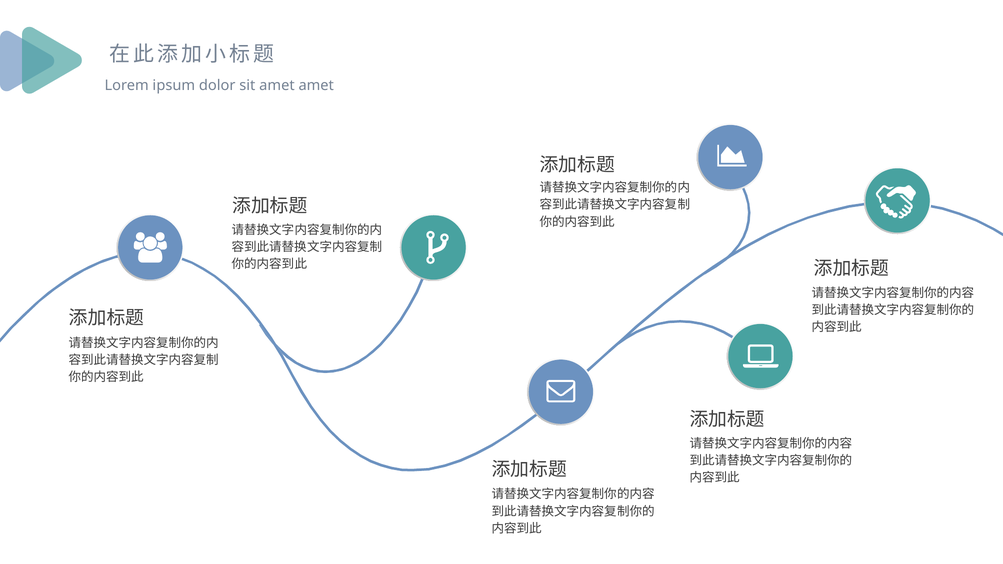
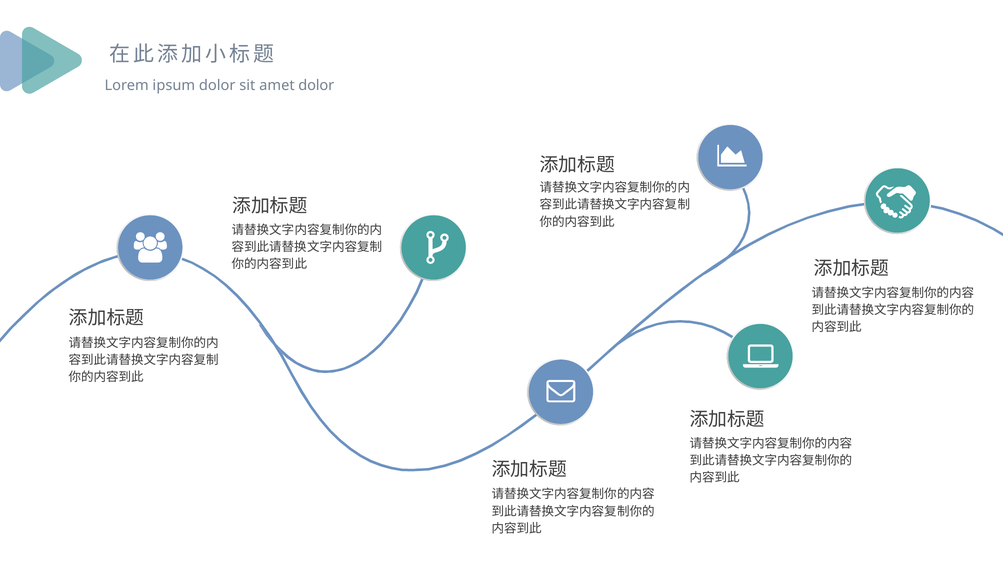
amet amet: amet -> dolor (316, 85)
